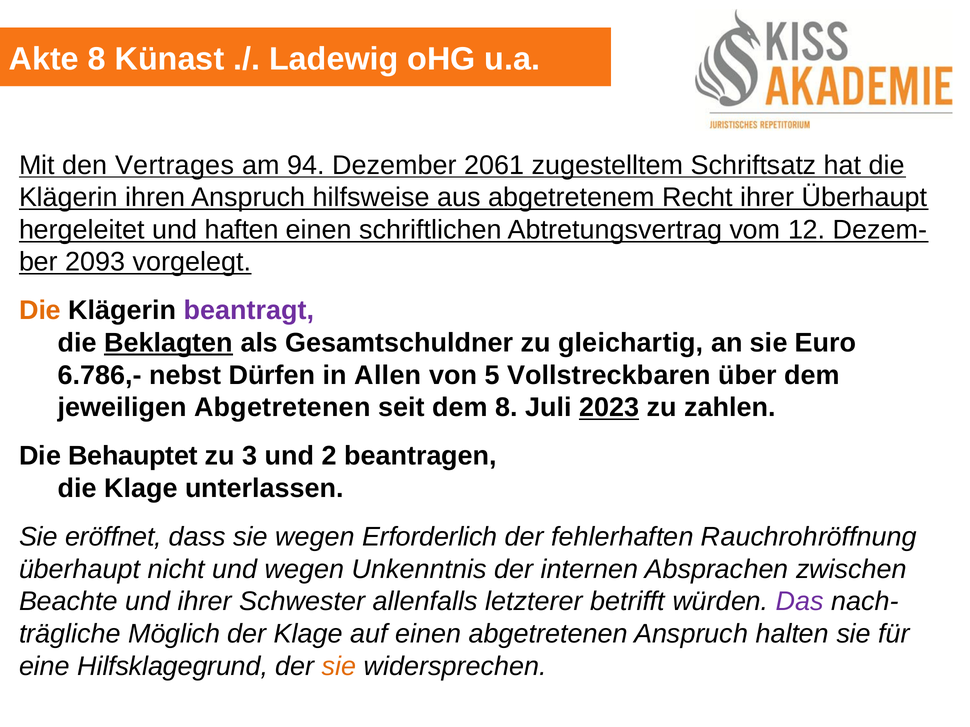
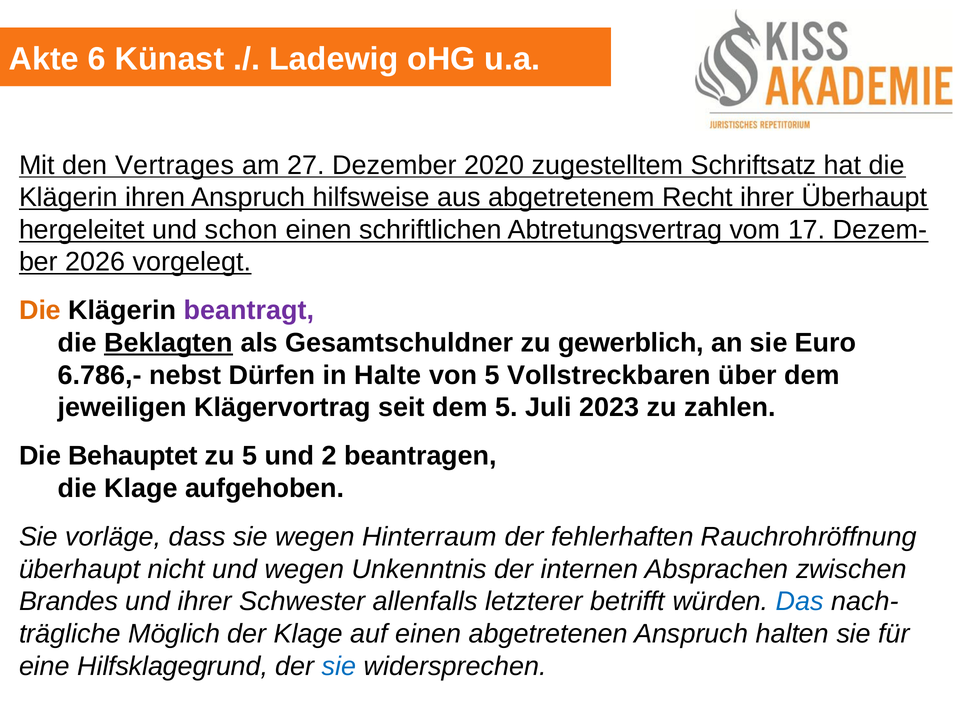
Akte 8: 8 -> 6 (97, 59)
94: 94 -> 27 (306, 165)
2061: 2061 -> 2020 (494, 165)
haften: haften -> schon (241, 230)
12: 12 -> 17 (807, 230)
2093: 2093 -> 2026 (95, 262)
gleichartig: gleichartig -> gewerblich (631, 343)
Allen: Allen -> Halte (388, 376)
jeweiligen Abgetretenen: Abgetretenen -> Klägervortrag (282, 408)
dem 8: 8 -> 5 (507, 408)
2023 underline: present -> none (609, 408)
zu 3: 3 -> 5 (250, 456)
unterlassen: unterlassen -> aufgehoben (265, 489)
eröffnet: eröffnet -> vorläge (113, 537)
Erforderlich: Erforderlich -> Hinterraum (430, 537)
Beachte: Beachte -> Brandes (69, 602)
Das colour: purple -> blue (800, 602)
sie colour: orange -> blue (339, 667)
